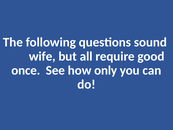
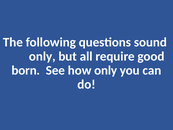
wife: wife -> only (42, 56)
once: once -> born (26, 70)
